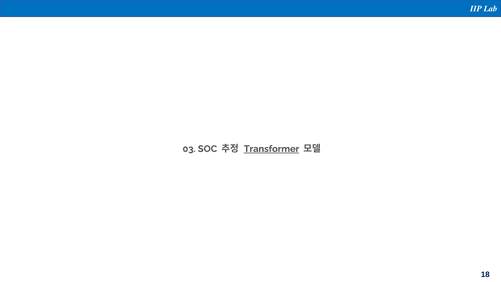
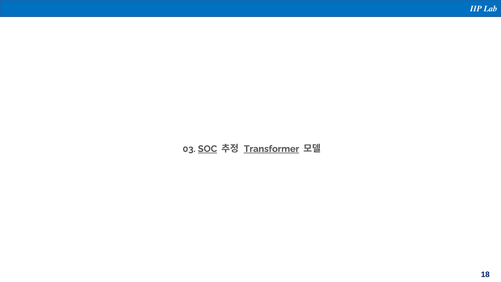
SOC underline: none -> present (208, 149)
